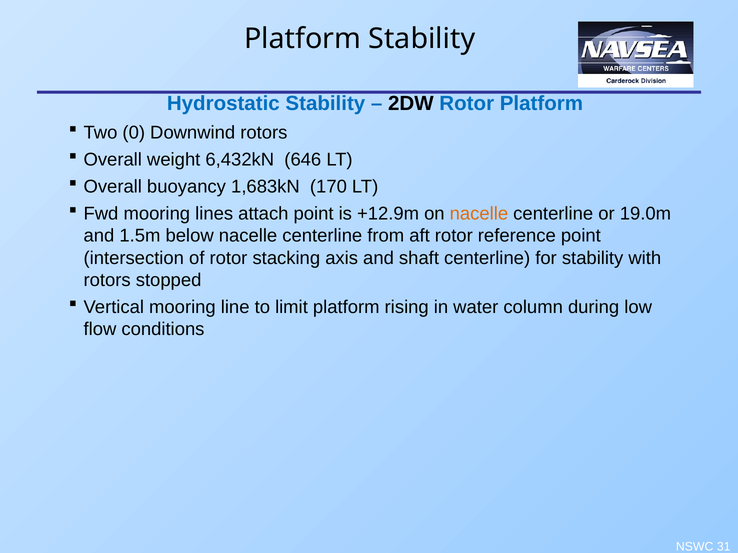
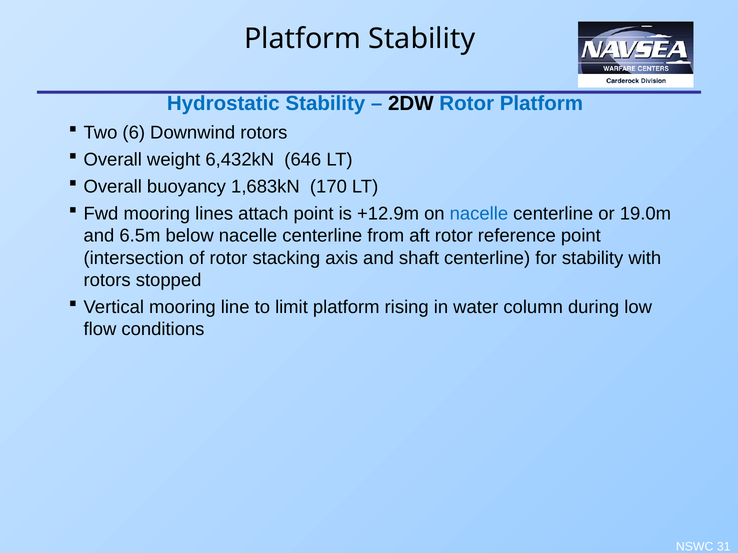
0: 0 -> 6 (134, 133)
nacelle colour: orange -> blue (479, 214)
1.5m: 1.5m -> 6.5m (140, 236)
